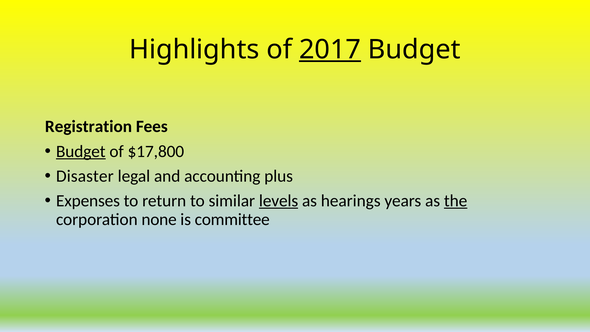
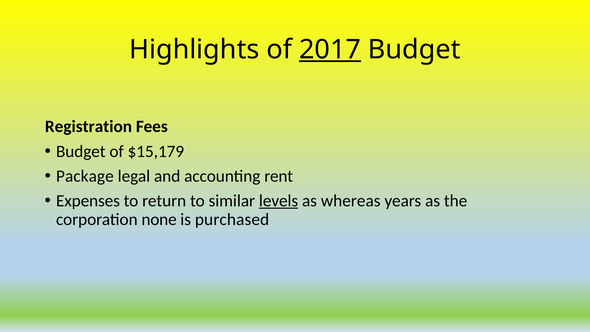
Budget underline: present -> none (81, 151)
$17,800: $17,800 -> $15,179 (156, 151)
Disaster: Disaster -> Package (85, 176)
plus: plus -> rent (279, 176)
hearings: hearings -> whereas (351, 201)
the underline: present -> none (456, 201)
committee: committee -> purchased (232, 219)
